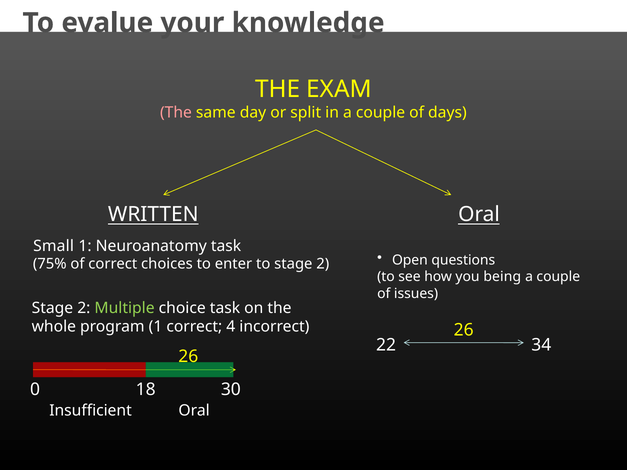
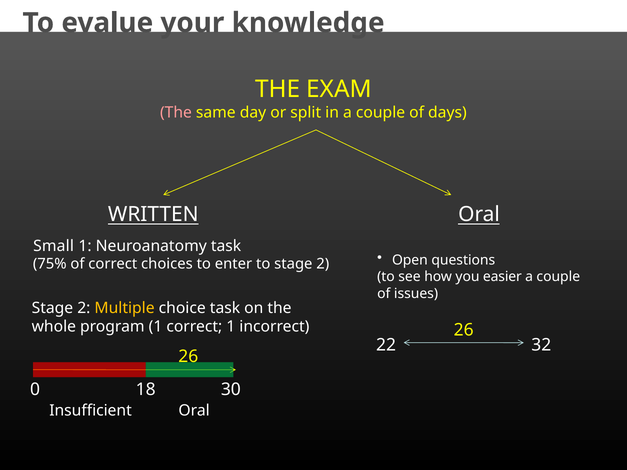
being: being -> easier (502, 277)
Multiple colour: light green -> yellow (125, 308)
correct 4: 4 -> 1 (231, 327)
34: 34 -> 32 (541, 345)
